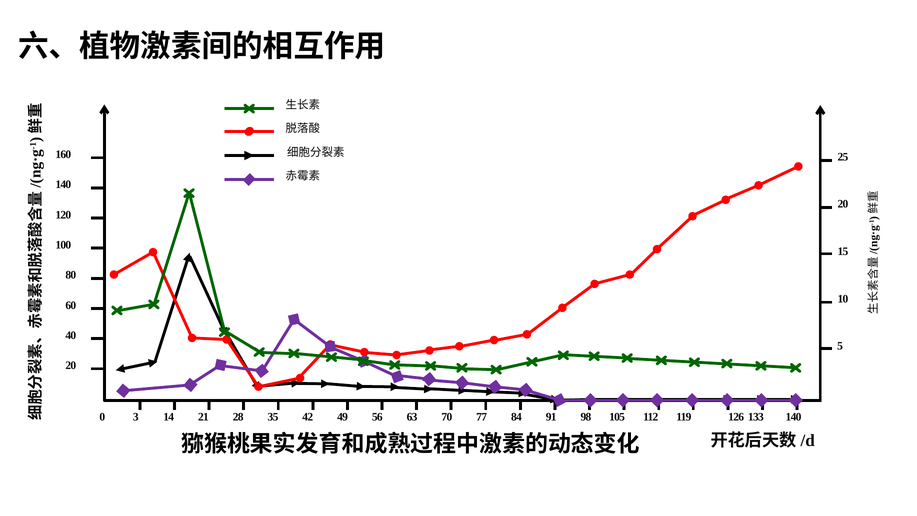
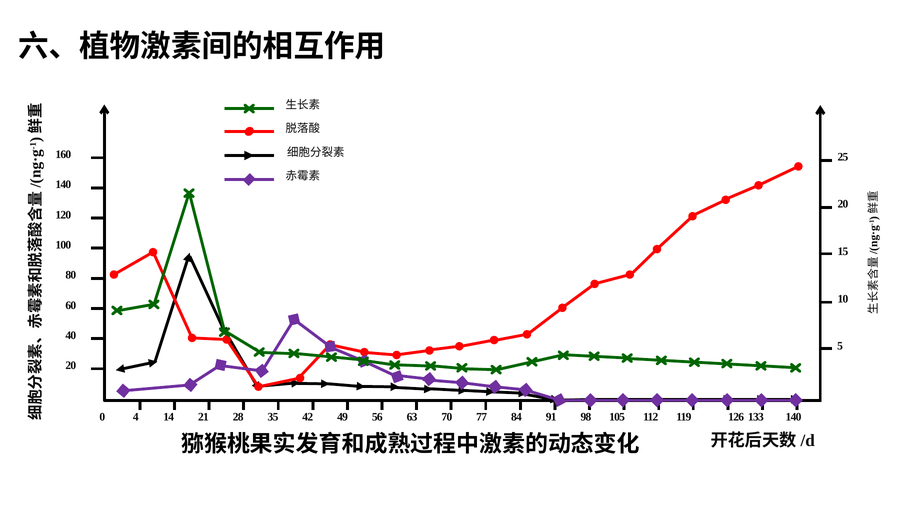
3: 3 -> 4 (136, 417)
